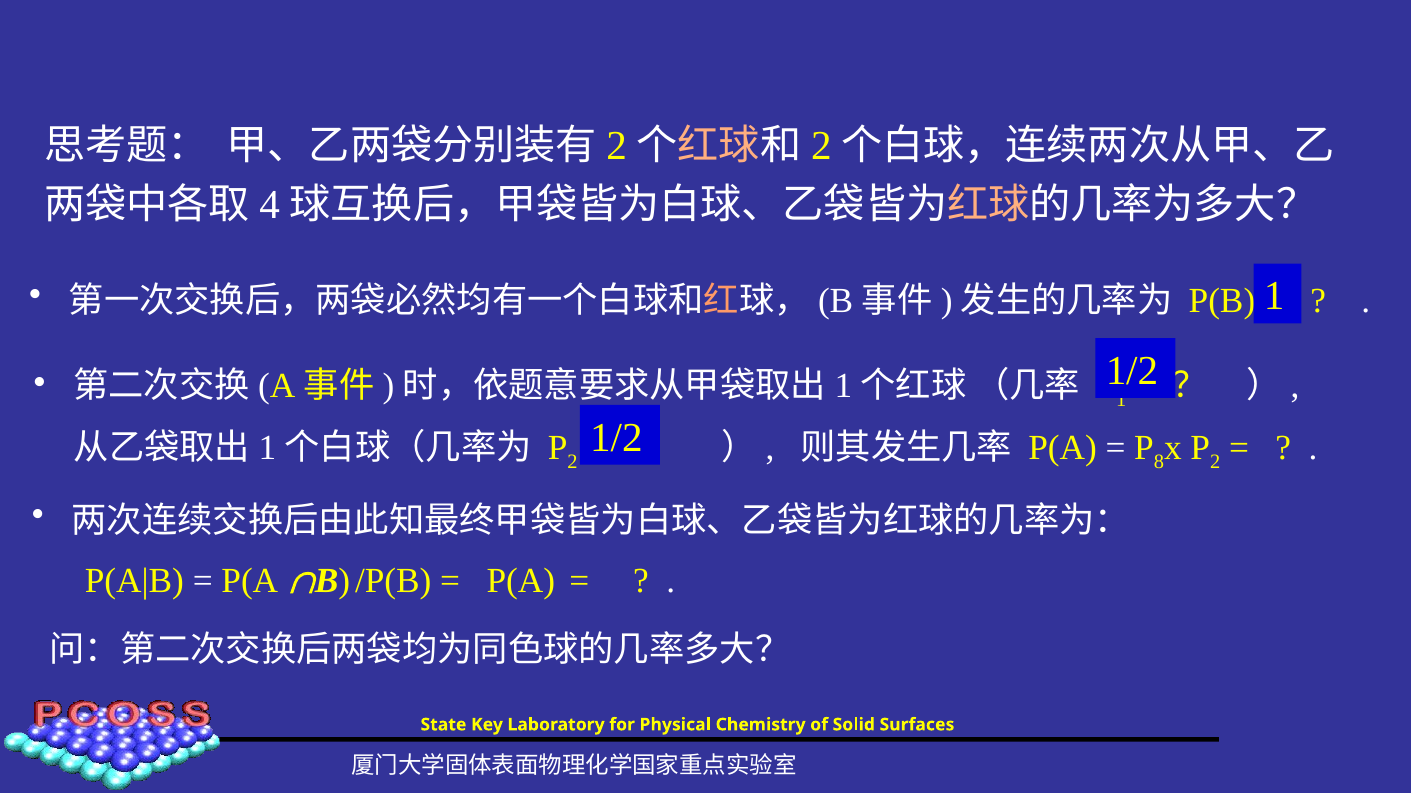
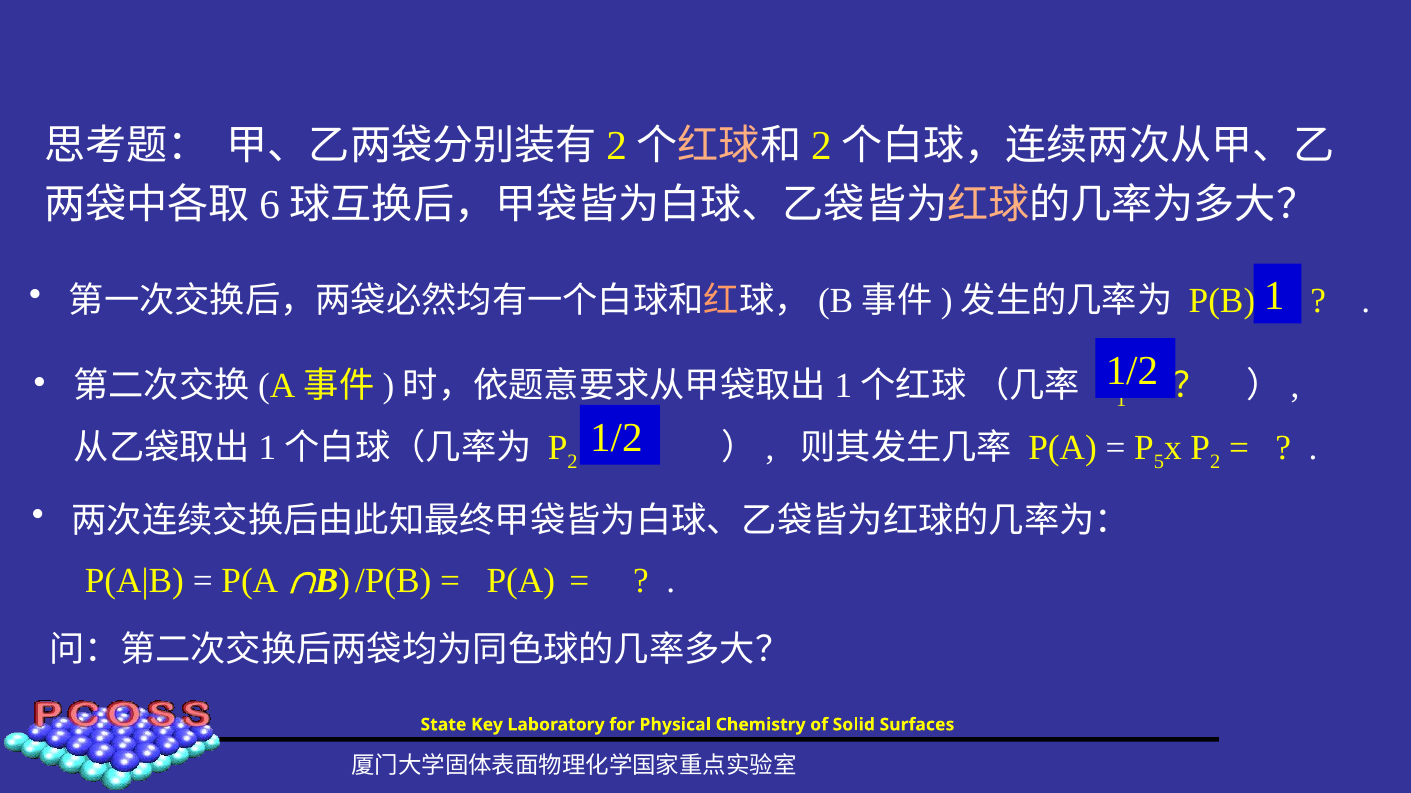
4: 4 -> 6 (270, 205)
8: 8 -> 5 (1159, 462)
